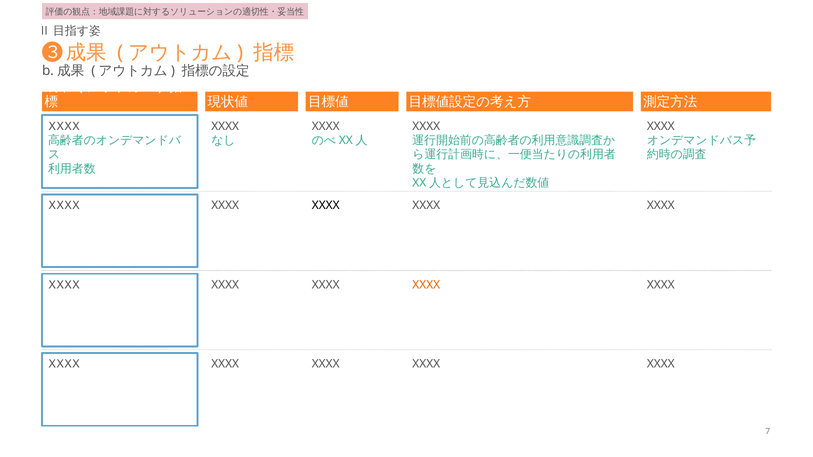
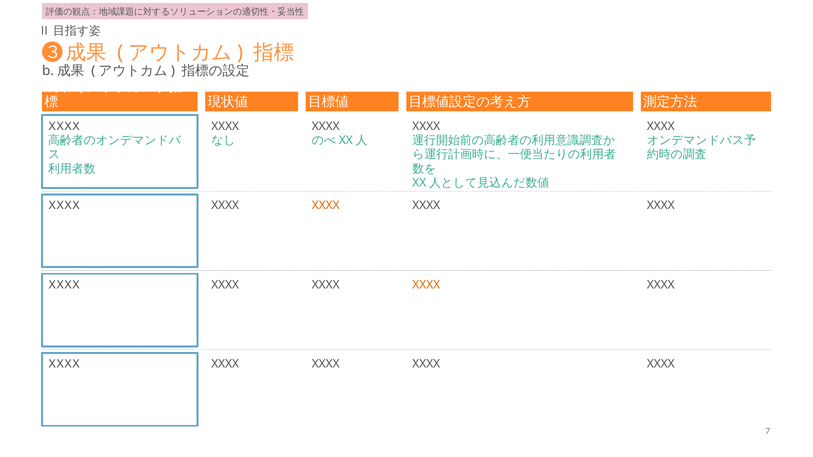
XXXX colour: black -> orange (326, 206)
